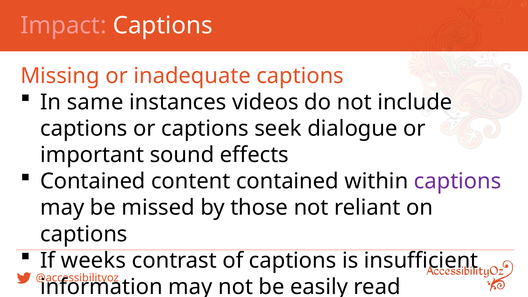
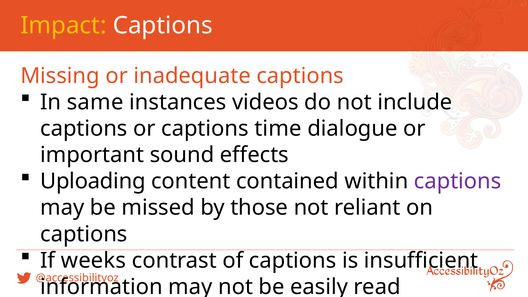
Impact colour: pink -> yellow (63, 26)
seek: seek -> time (278, 129)
Contained: Contained -> Uploading (93, 181)
